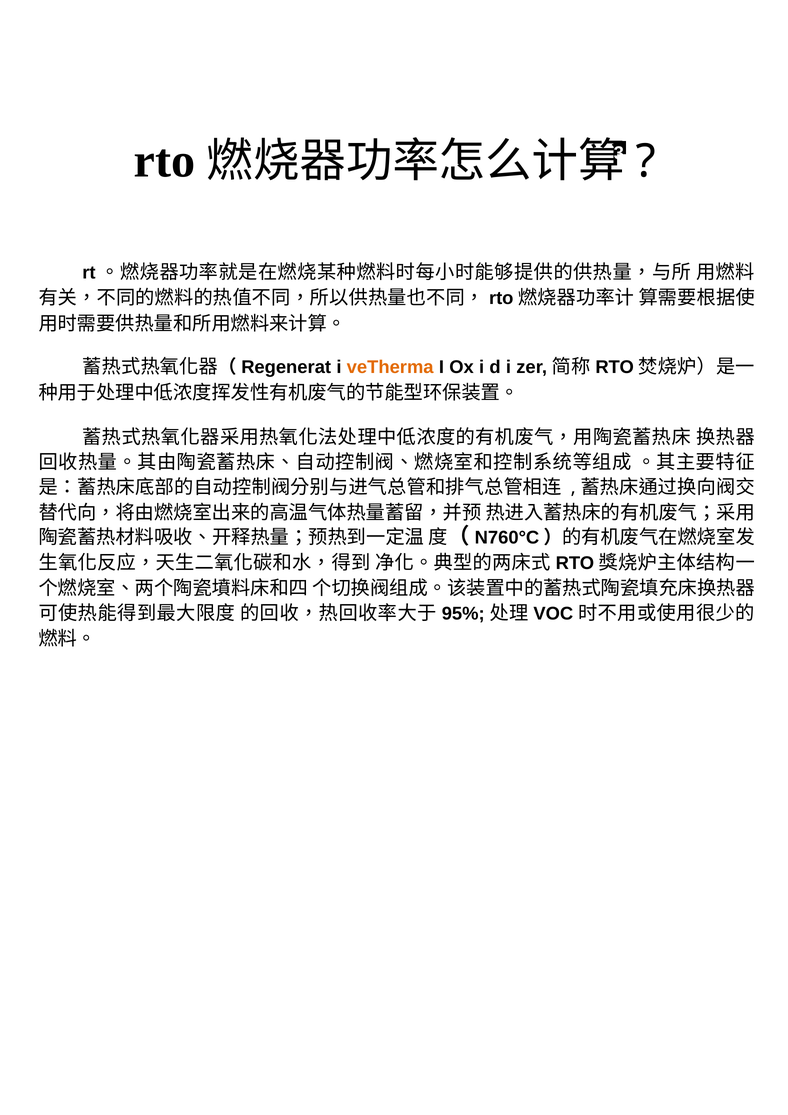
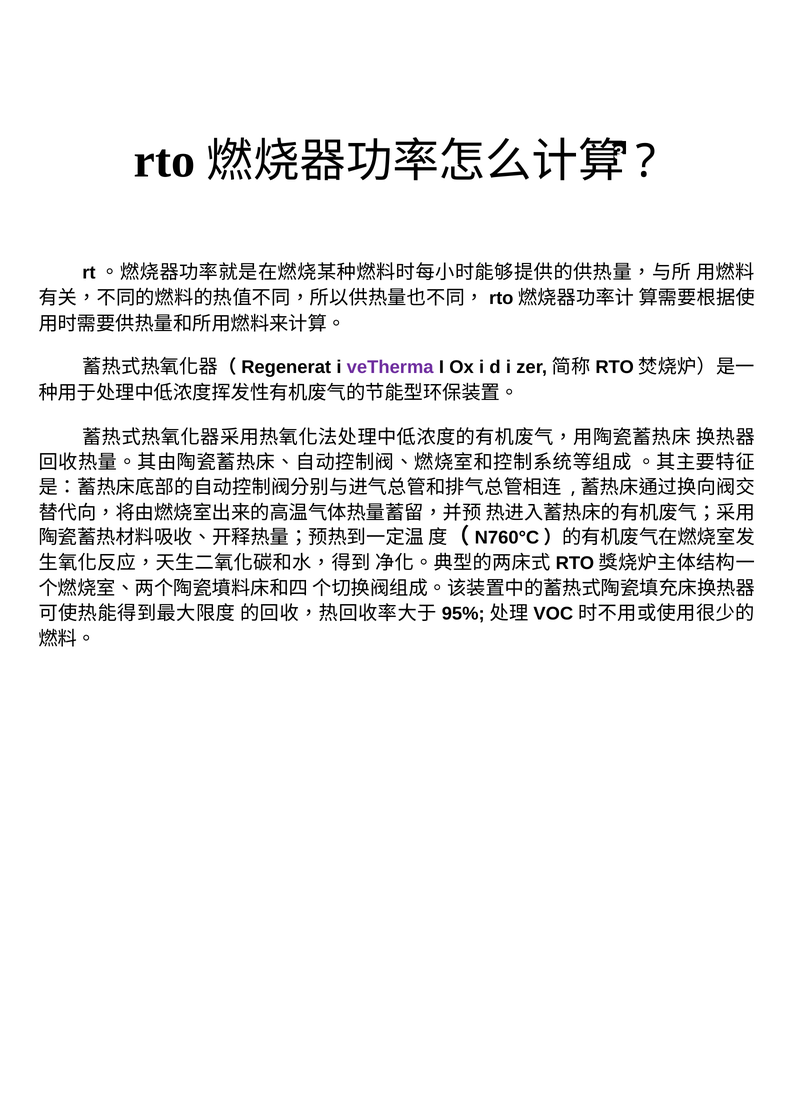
veTherma colour: orange -> purple (390, 367)
